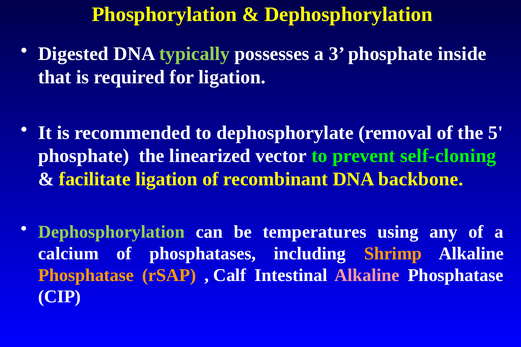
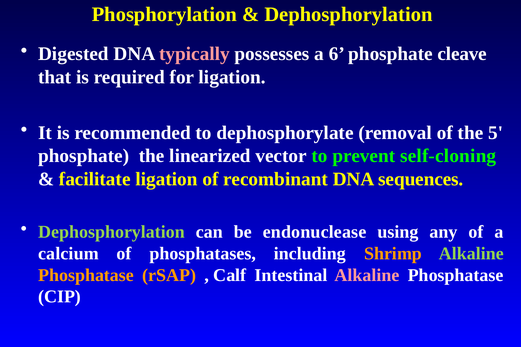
typically colour: light green -> pink (194, 54)
3: 3 -> 6 (337, 54)
inside: inside -> cleave (462, 54)
backbone: backbone -> sequences (421, 179)
temperatures: temperatures -> endonuclease (315, 232)
Alkaline colour: white -> light green (471, 254)
